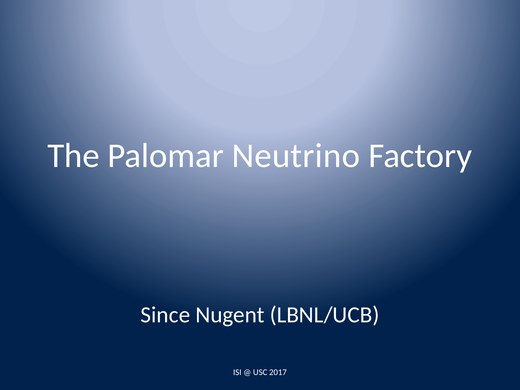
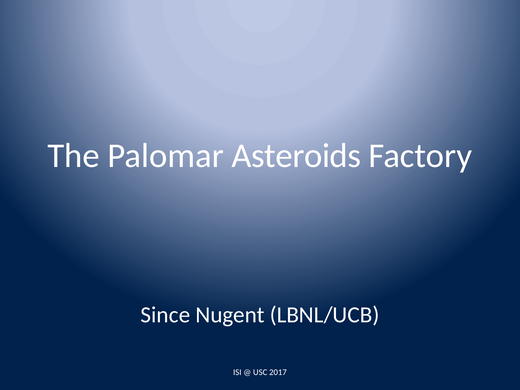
Neutrino: Neutrino -> Asteroids (296, 156)
